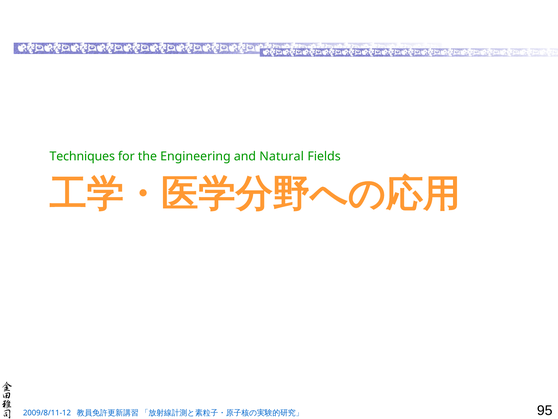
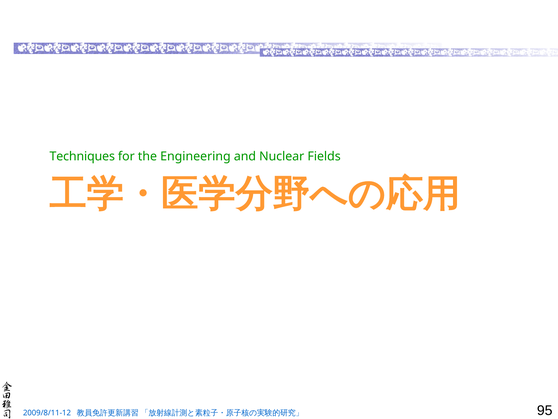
Natural: Natural -> Nuclear (282, 156)
